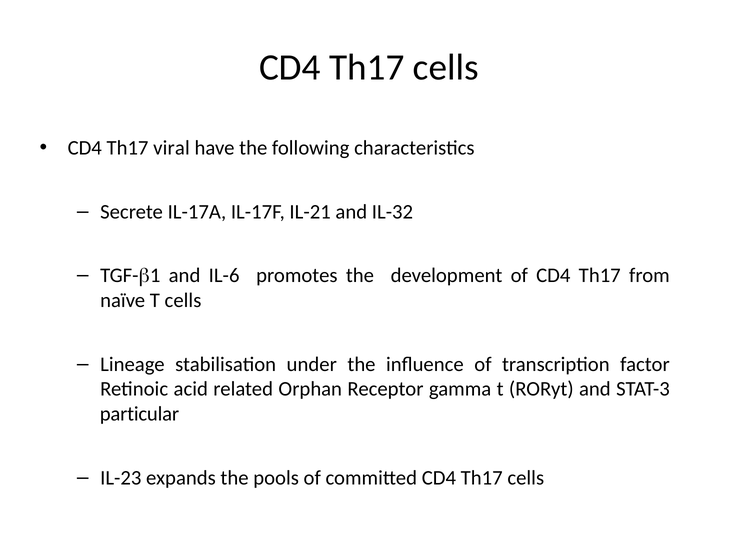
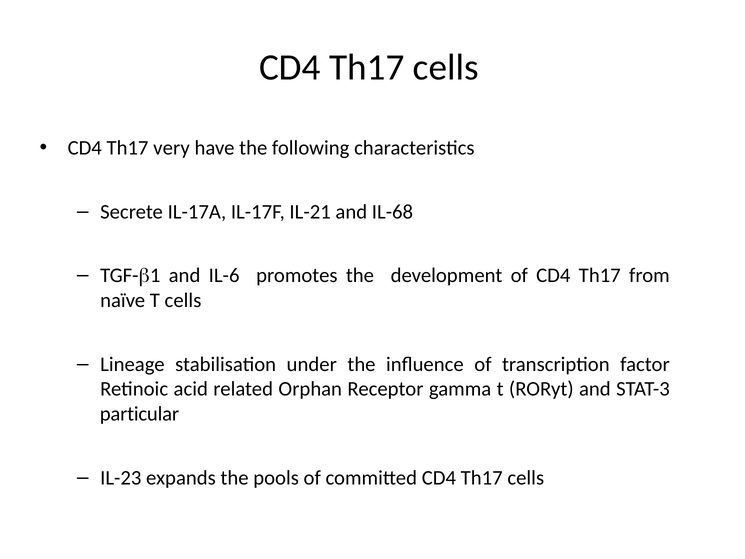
viral: viral -> very (171, 148)
IL-32: IL-32 -> IL-68 (392, 212)
